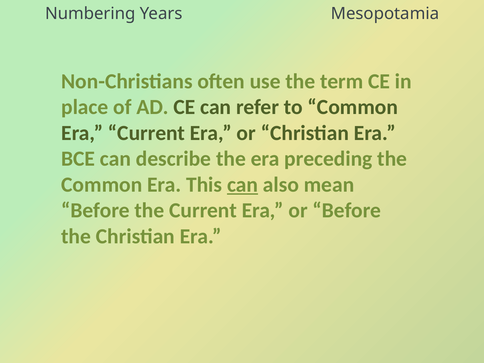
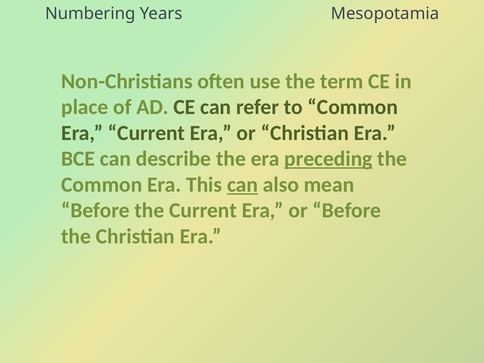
preceding underline: none -> present (328, 159)
